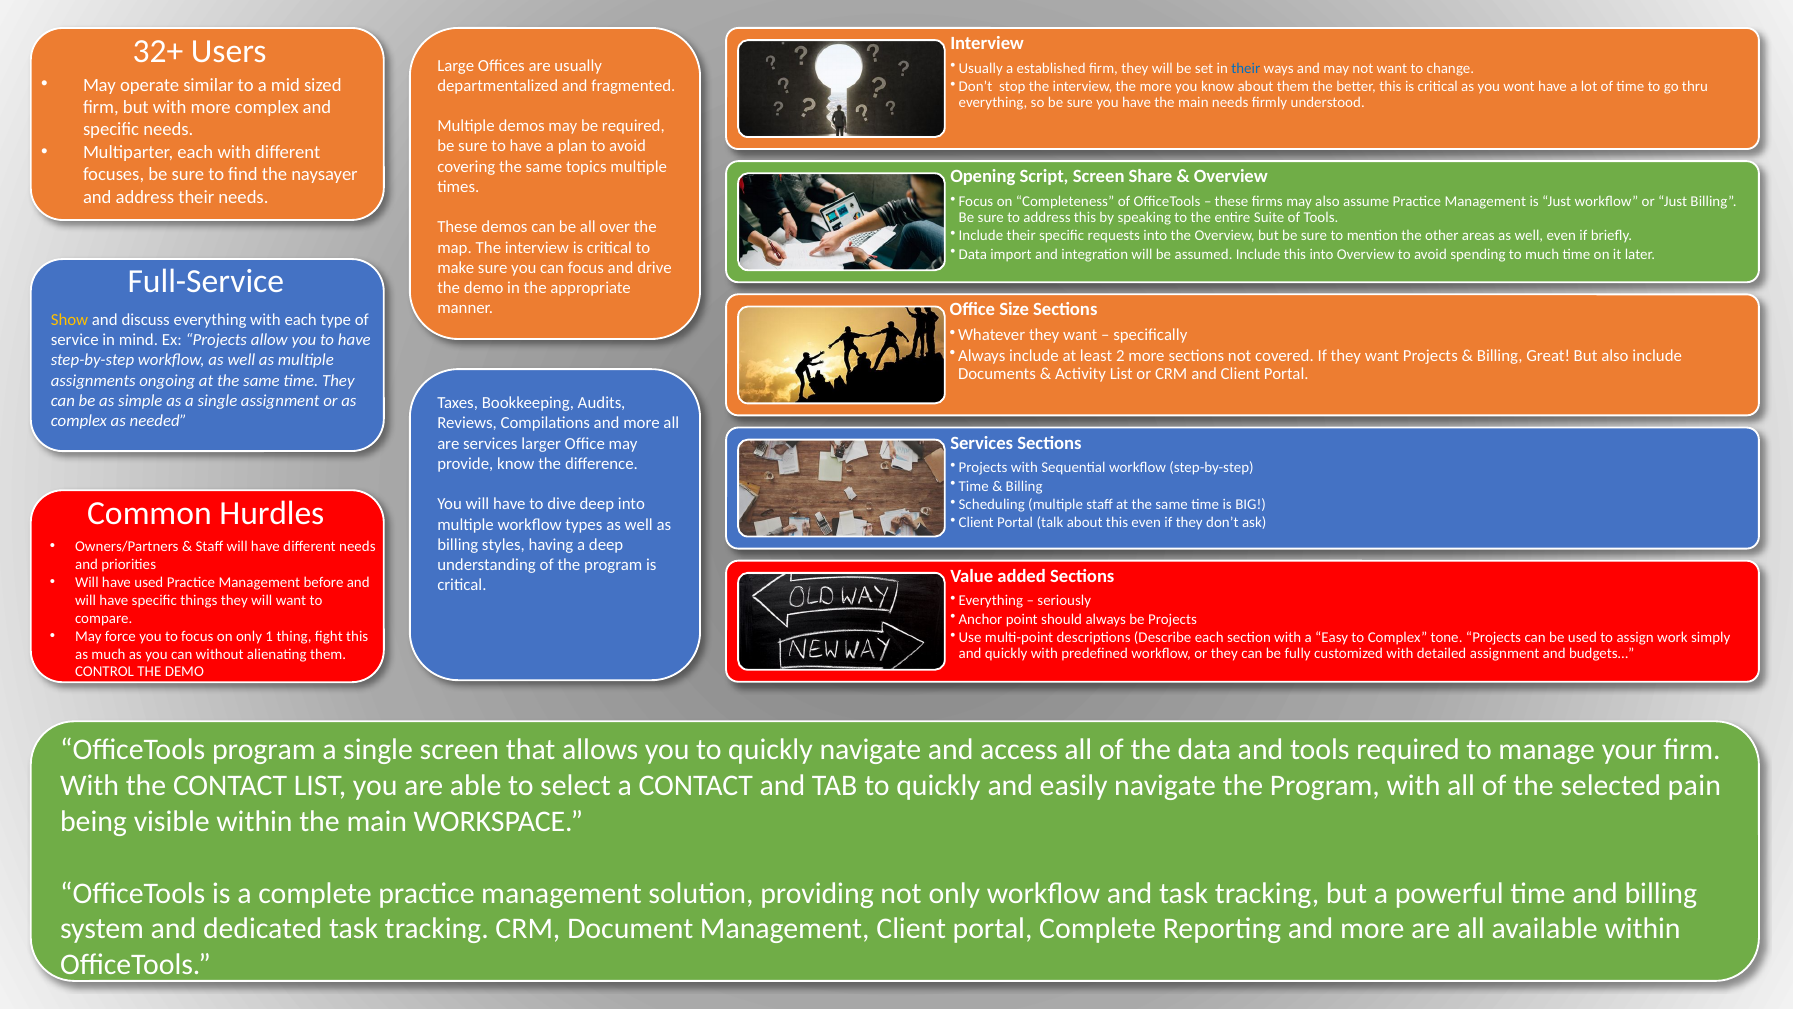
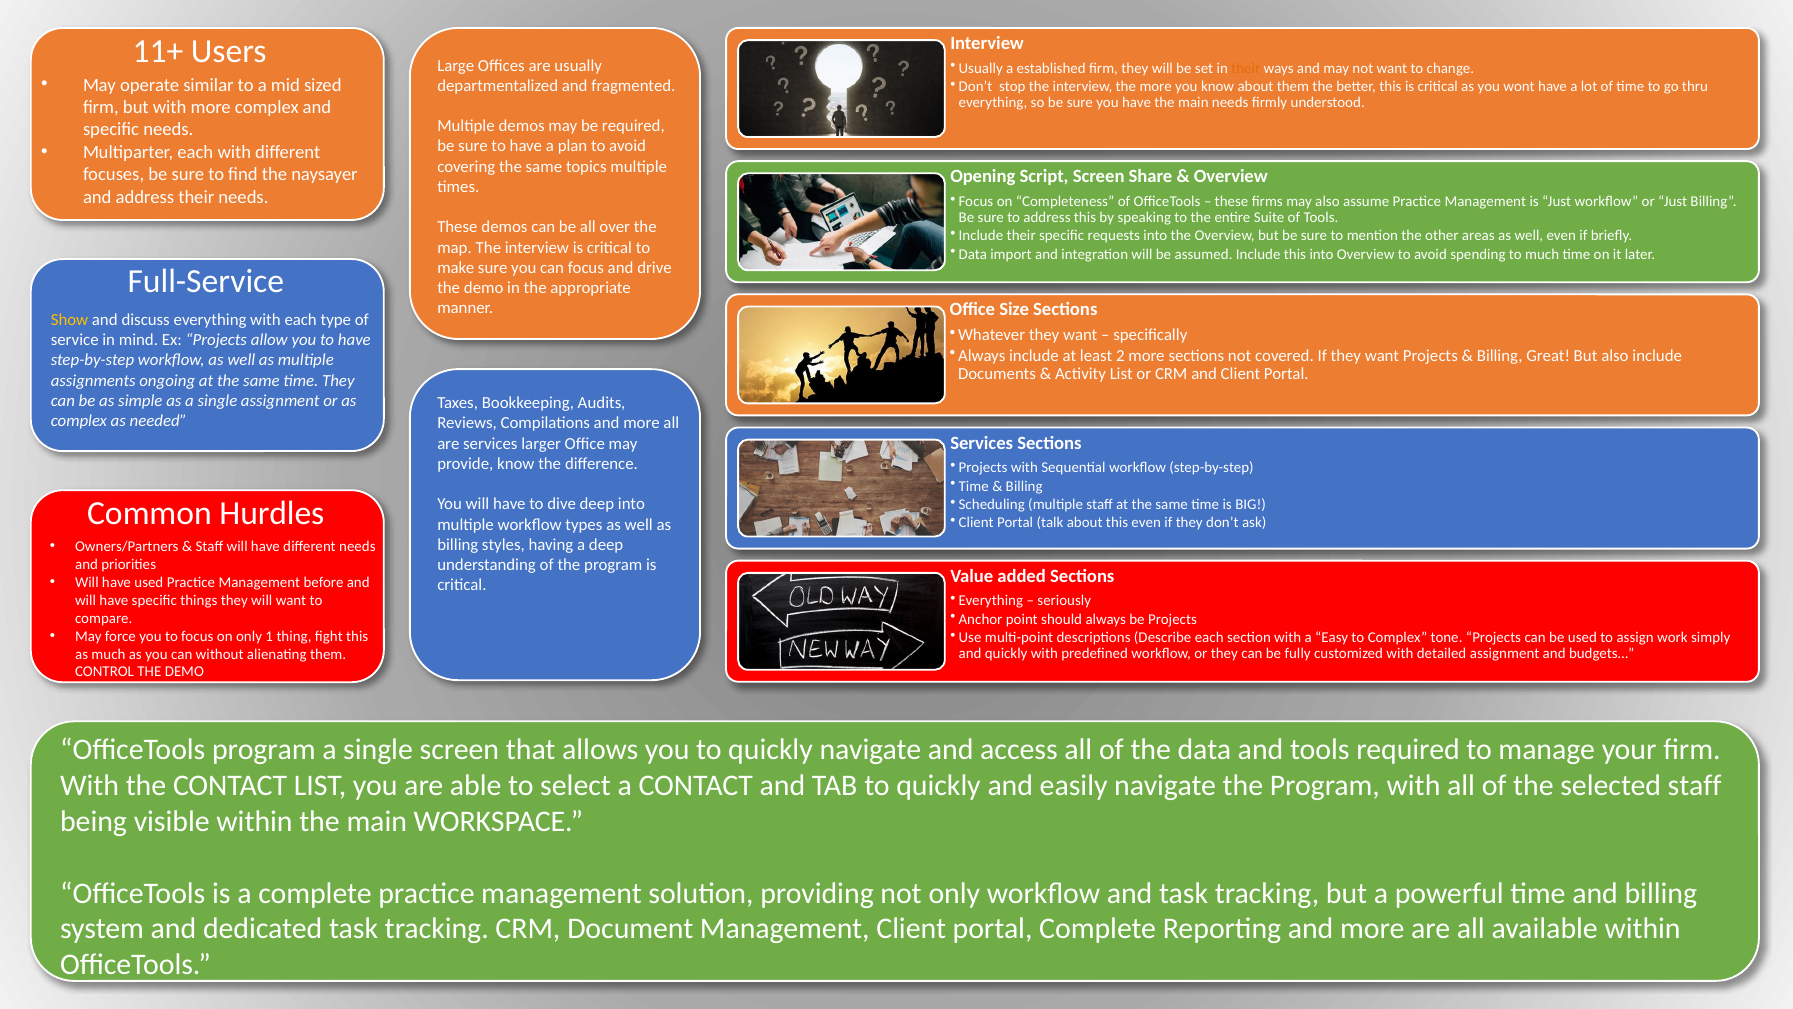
32+: 32+ -> 11+ (158, 51)
their colour: blue -> orange (1246, 68)
selected pain: pain -> staff (1695, 785)
